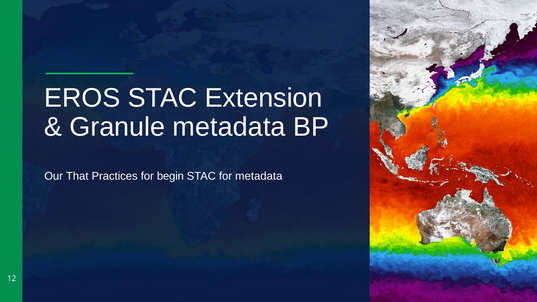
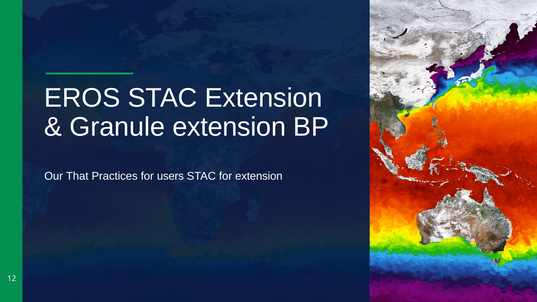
Granule metadata: metadata -> extension (229, 127)
begin: begin -> users (170, 176)
for metadata: metadata -> extension (259, 176)
